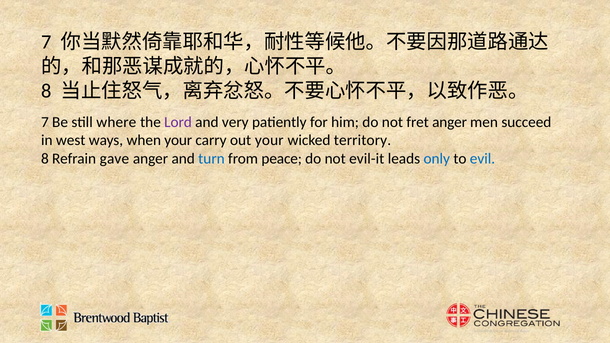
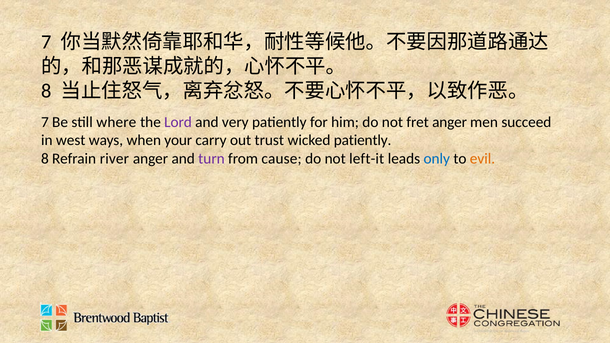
out your: your -> trust (269, 140)
wicked territory: territory -> patiently (363, 140)
gave: gave -> river (114, 159)
turn colour: blue -> purple (211, 159)
peace: peace -> cause (282, 159)
evil-it: evil-it -> left-it (367, 159)
evil colour: blue -> orange (482, 159)
